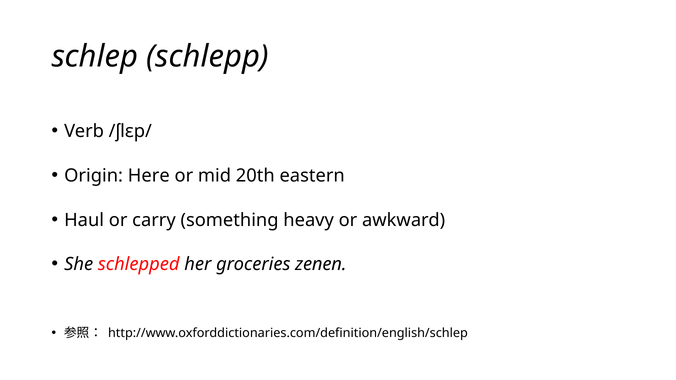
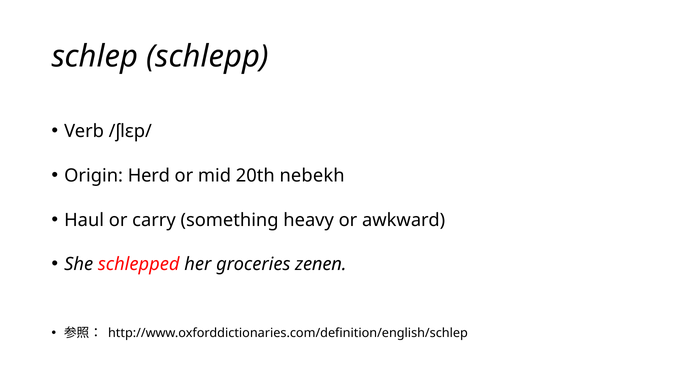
Here: Here -> Herd (149, 176)
eastern: eastern -> nebekh (312, 176)
